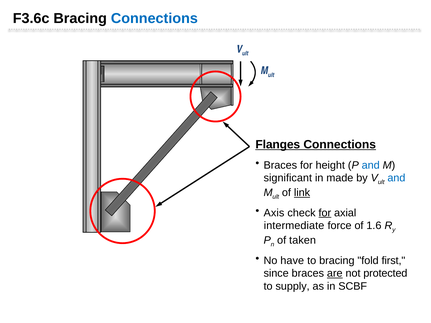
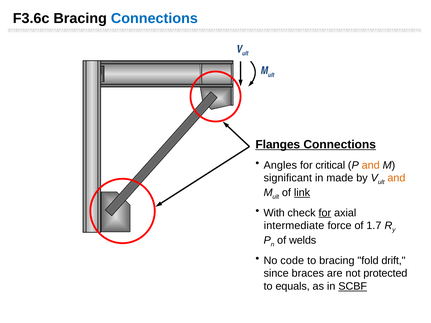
Braces: Braces -> Angles (280, 165)
height: height -> critical (330, 165)
and colour: blue -> orange (371, 165)
and colour: blue -> orange (396, 178)
Axis: Axis -> With (274, 213)
1.6: 1.6 -> 1.7 (374, 226)
taken: taken -> welds (303, 241)
have: have -> code (292, 261)
first: first -> drift (393, 261)
are underline: present -> none (335, 274)
supply: supply -> equals (293, 287)
SCBF underline: none -> present (353, 287)
